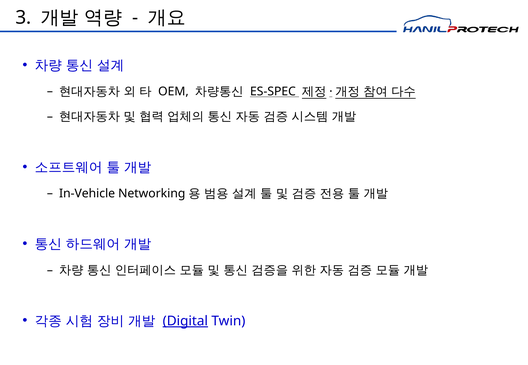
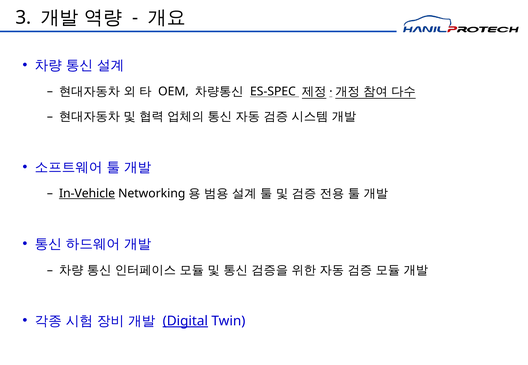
In-Vehicle underline: none -> present (87, 194)
